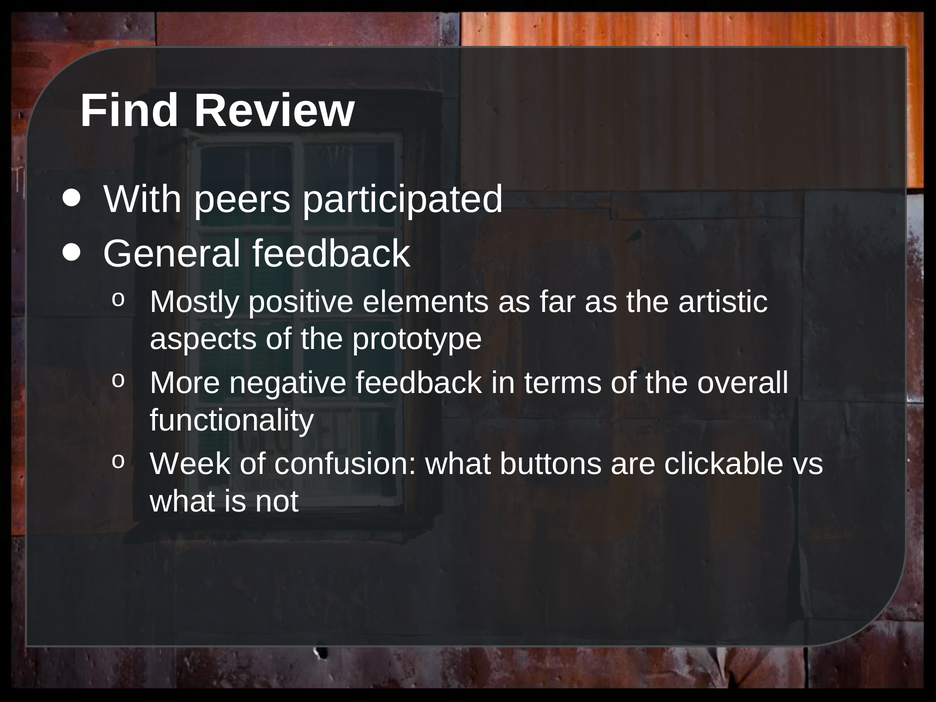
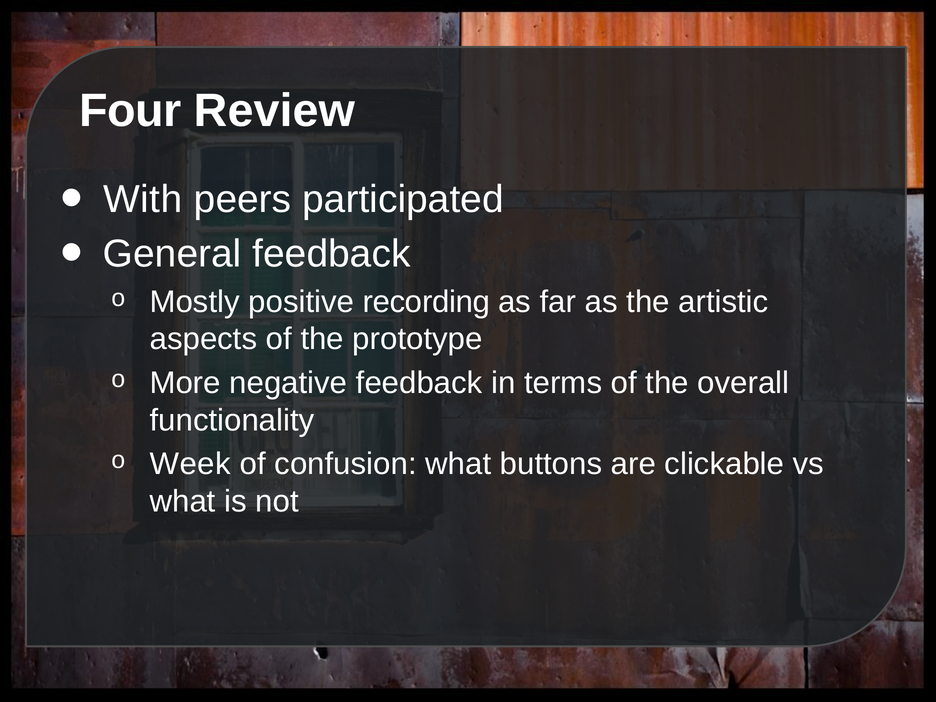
Find: Find -> Four (130, 111)
elements: elements -> recording (426, 302)
